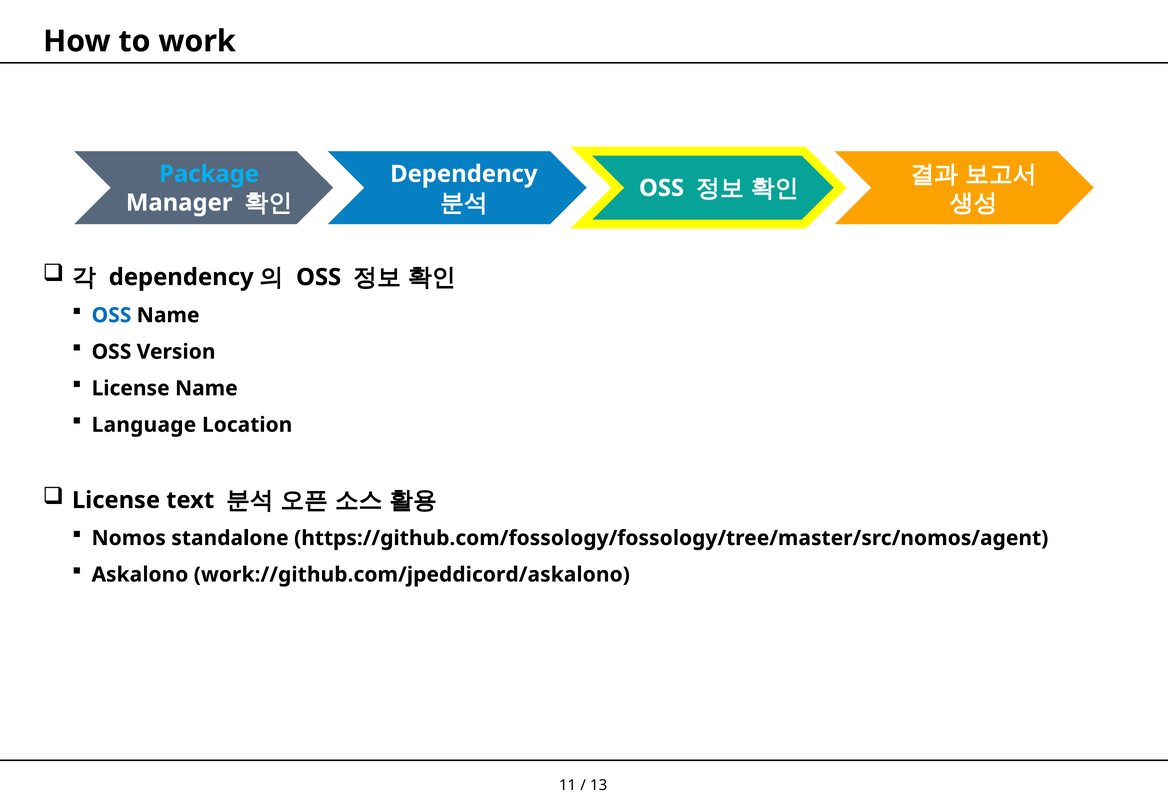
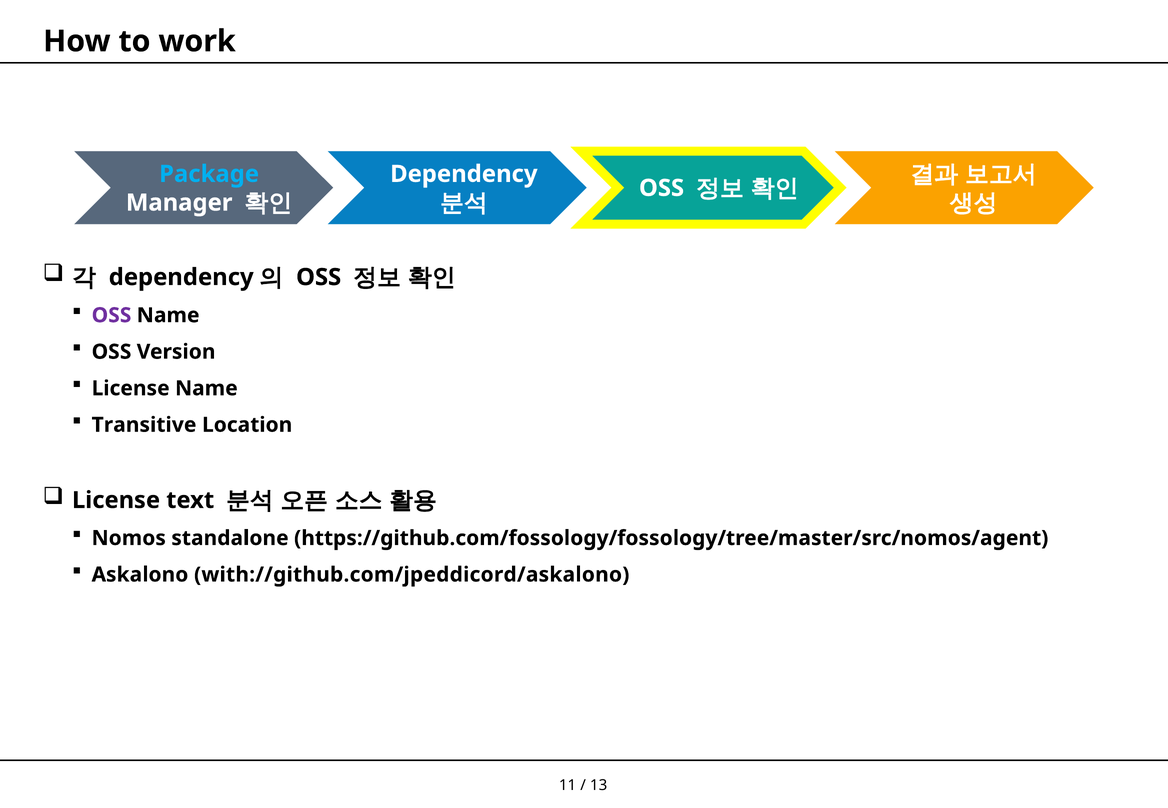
OSS colour: blue -> purple (111, 316)
Language: Language -> Transitive (144, 425)
work://github.com/jpeddicord/askalono: work://github.com/jpeddicord/askalono -> with://github.com/jpeddicord/askalono (412, 575)
